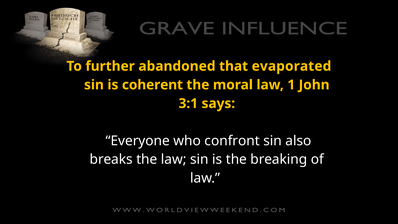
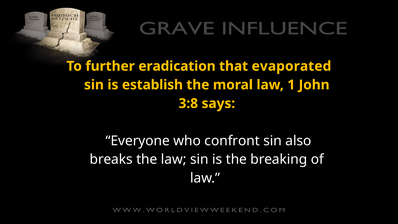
abandoned: abandoned -> eradication (177, 66)
coherent: coherent -> establish (152, 85)
3:1: 3:1 -> 3:8 (188, 103)
